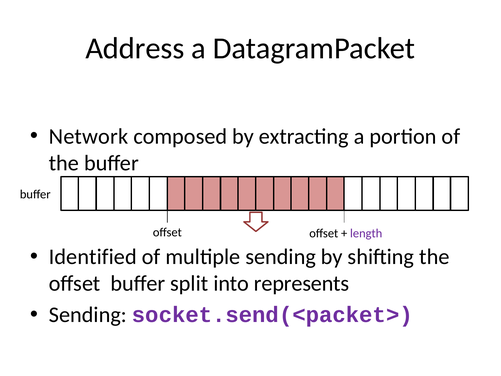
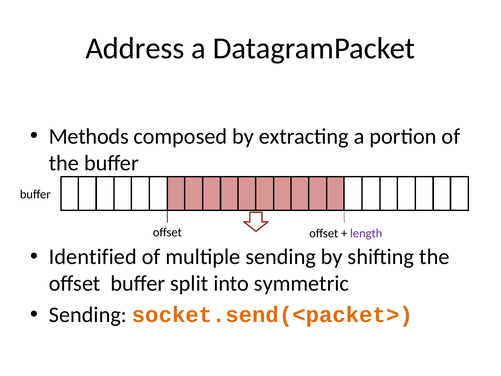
Network: Network -> Methods (89, 136)
represents: represents -> symmetric (301, 283)
socket.send(<packet> colour: purple -> orange (272, 315)
